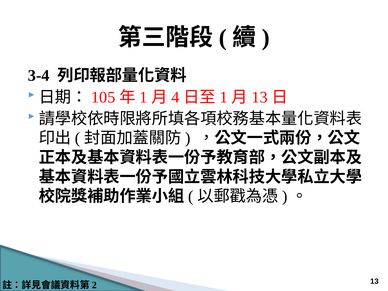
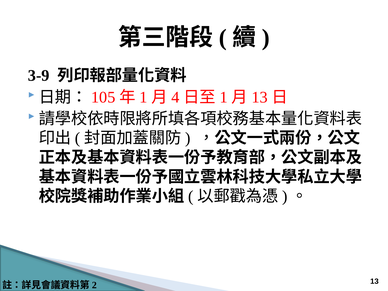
3-4: 3-4 -> 3-9 (39, 76)
